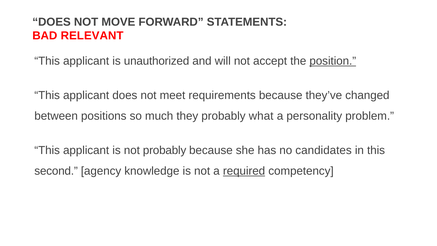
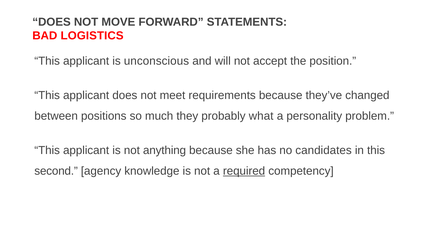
RELEVANT: RELEVANT -> LOGISTICS (92, 36)
unauthorized: unauthorized -> unconscious (156, 61)
position underline: present -> none (333, 61)
not probably: probably -> anything (165, 150)
